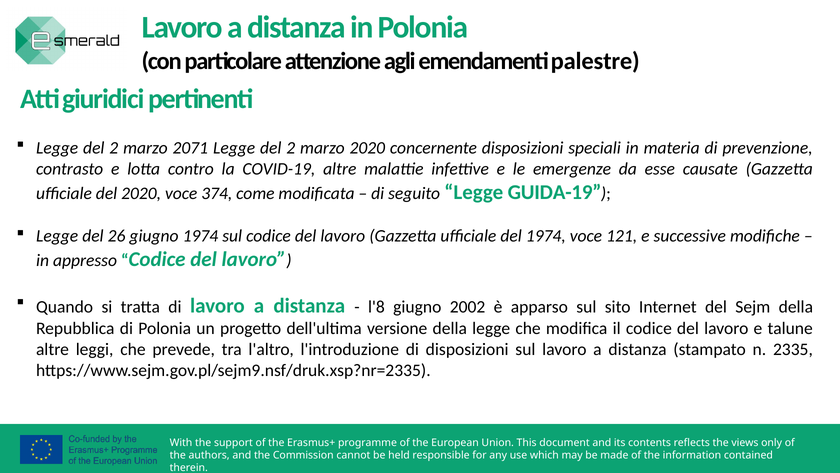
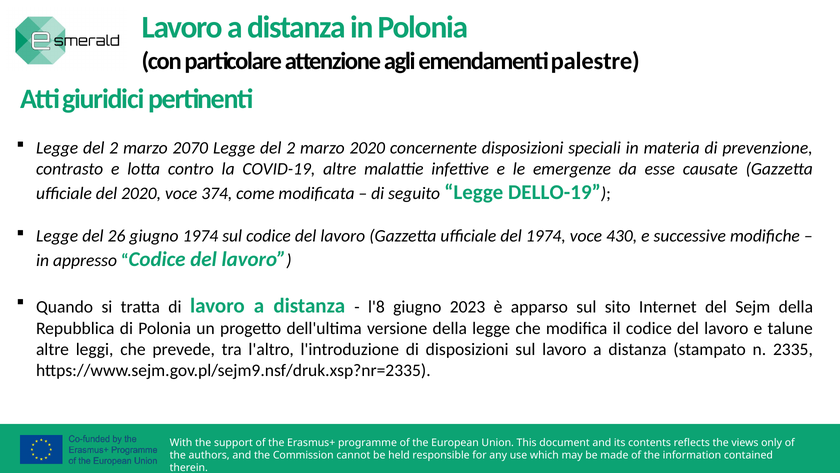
2071: 2071 -> 2070 (190, 148)
GUIDA-19: GUIDA-19 -> DELLO-19 (554, 192)
121: 121 -> 430 (622, 236)
2002: 2002 -> 2023 (468, 307)
